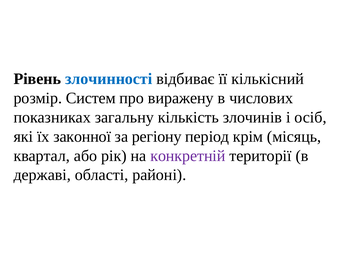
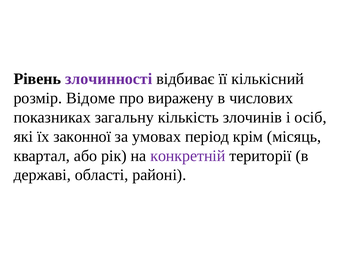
злочинності colour: blue -> purple (109, 79)
Систем: Систем -> Відоме (91, 98)
регіону: регіону -> умовах (157, 137)
